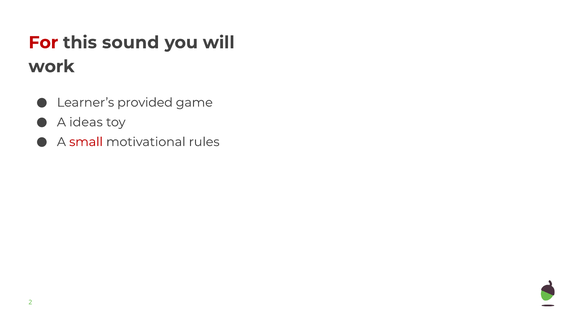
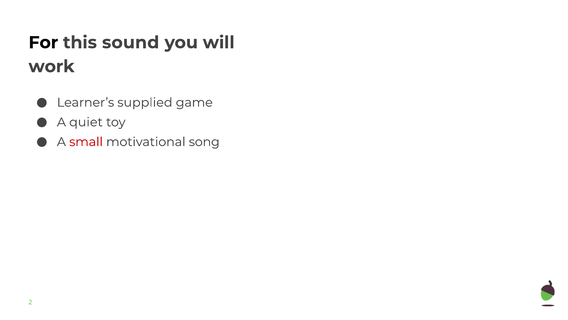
For colour: red -> black (43, 42)
provided: provided -> supplied (145, 102)
ideas: ideas -> quiet (86, 122)
rules: rules -> song (204, 142)
